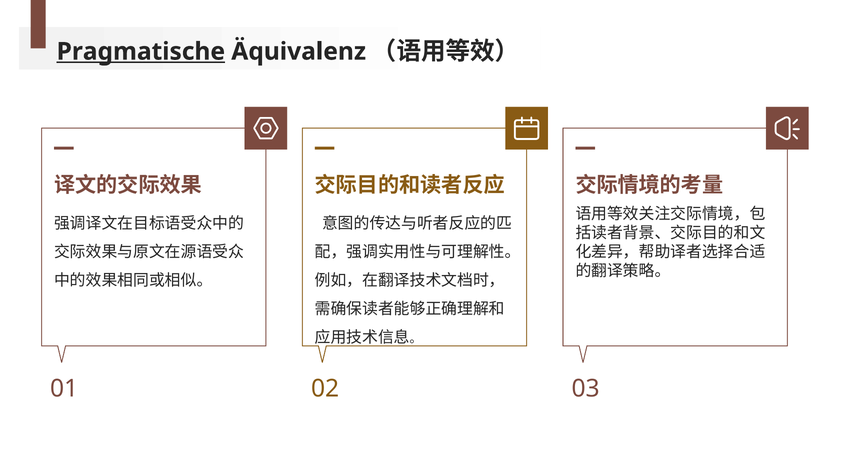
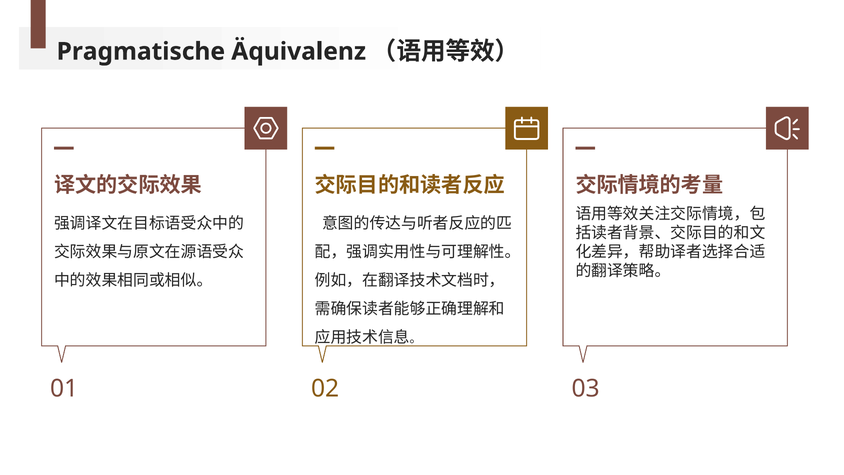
Pragmatische underline: present -> none (141, 52)
